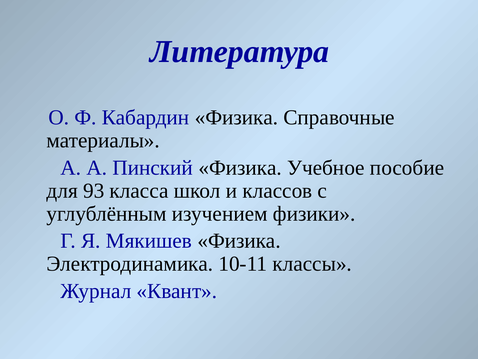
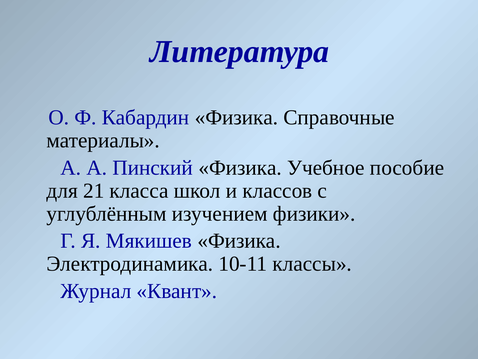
93: 93 -> 21 (94, 190)
